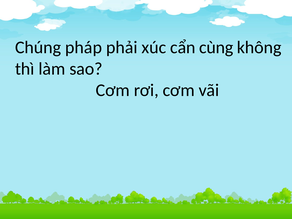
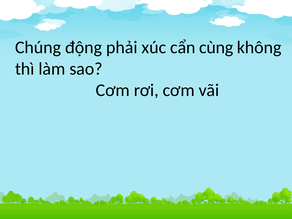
pháp: pháp -> động (84, 47)
